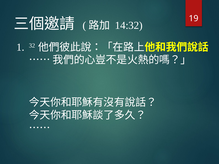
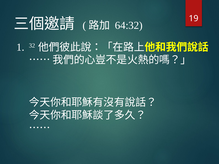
14:32: 14:32 -> 64:32 (129, 25)
